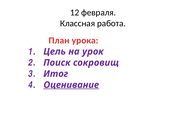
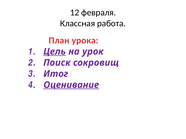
Цель underline: none -> present (55, 52)
